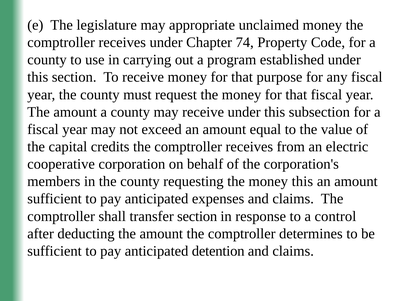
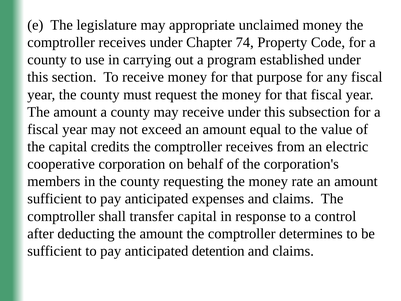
money this: this -> rate (302, 181)
transfer section: section -> capital (197, 216)
